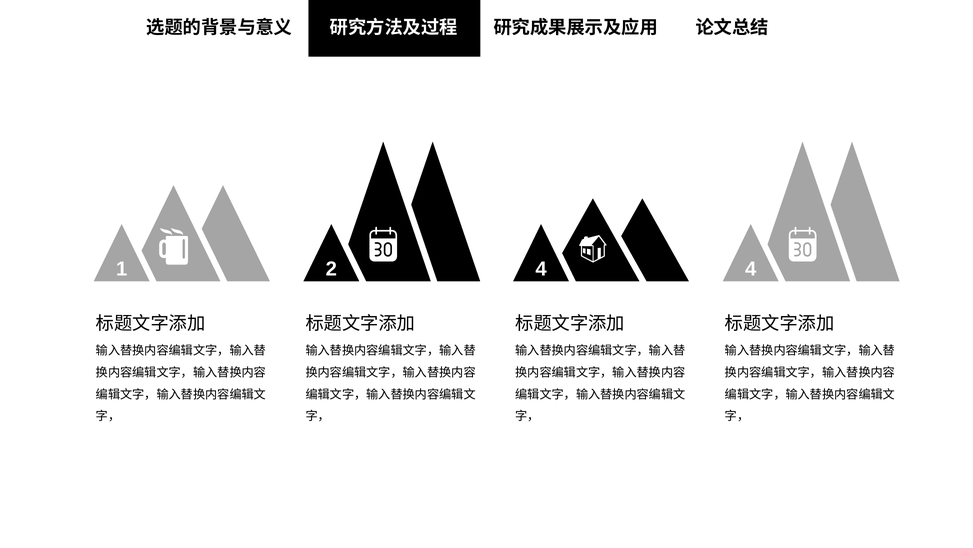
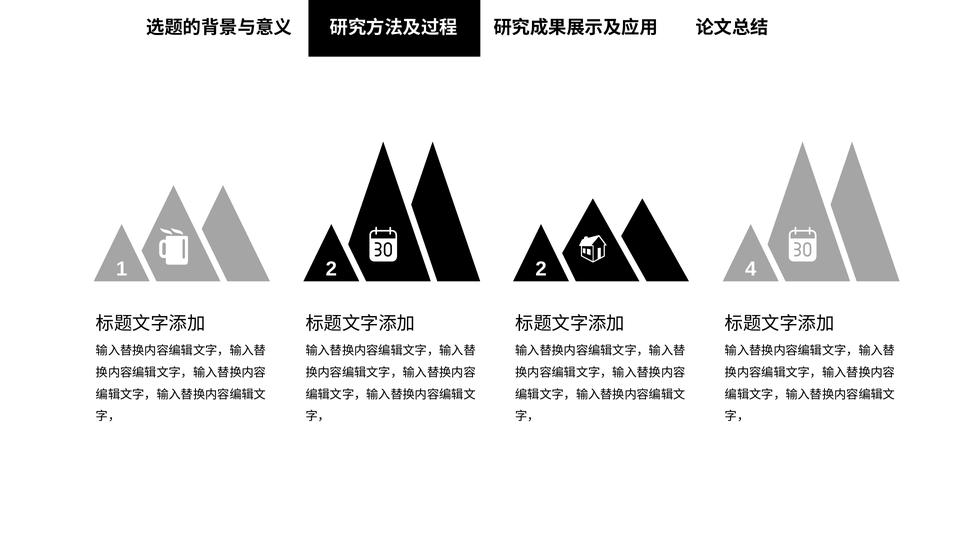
2 4: 4 -> 2 (541, 269)
